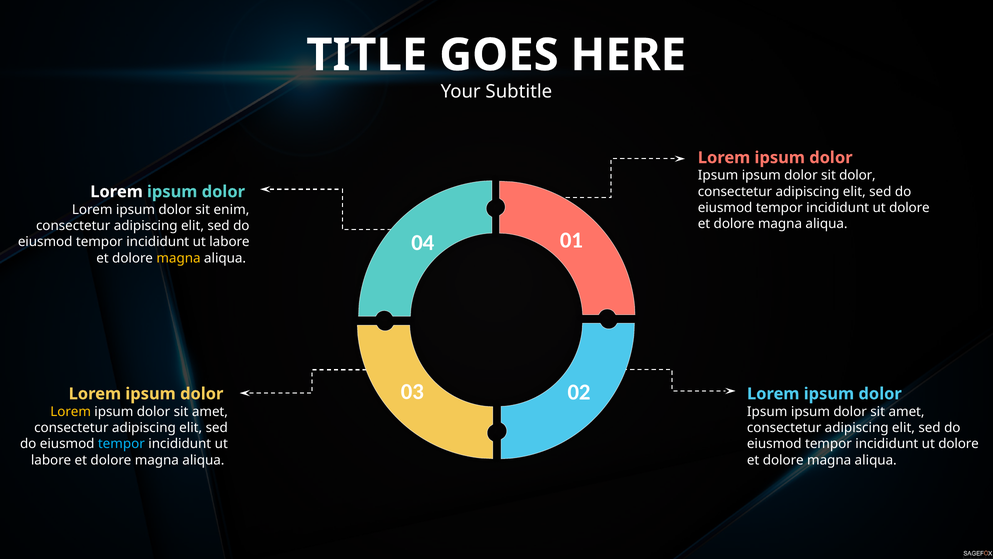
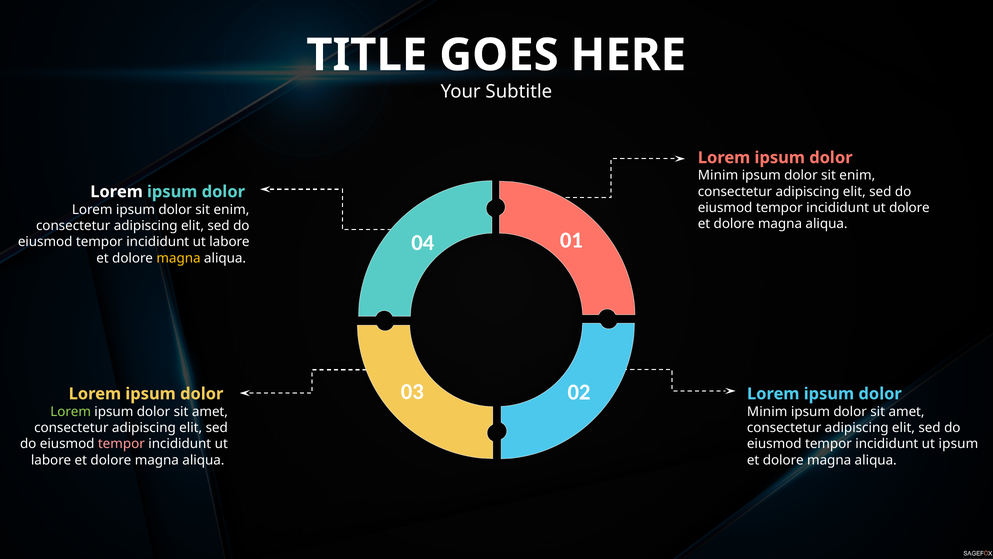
Ipsum: Ipsum -> Minim (718, 175)
dolor: dolor -> enim (857, 175)
Lorem colour: yellow -> light green (71, 411)
Ipsum: Ipsum -> Minim (767, 411)
tempor colour: light blue -> pink (121, 444)
dolore: dolore -> ipsum (958, 444)
